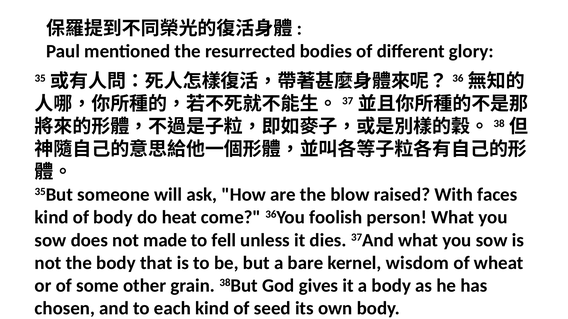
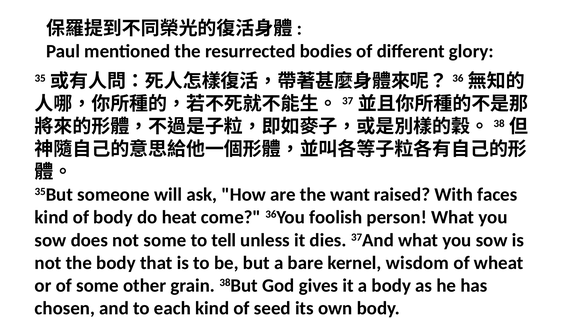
blow: blow -> want (350, 195)
not made: made -> some (165, 240)
fell: fell -> tell (224, 240)
